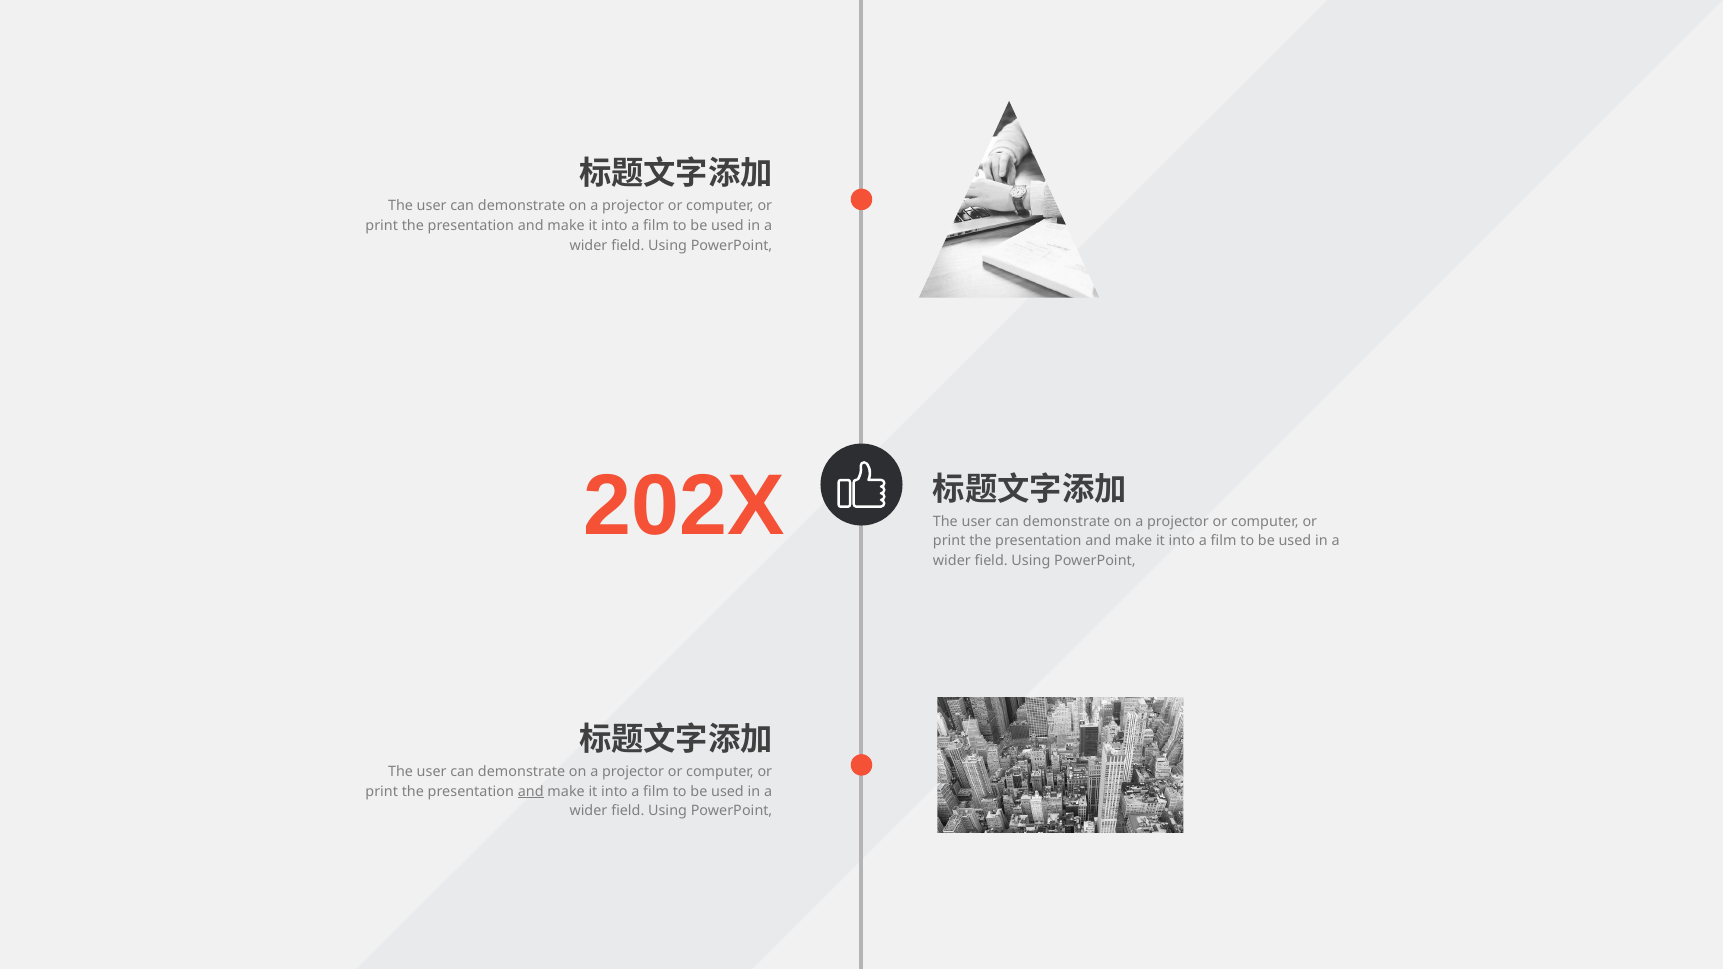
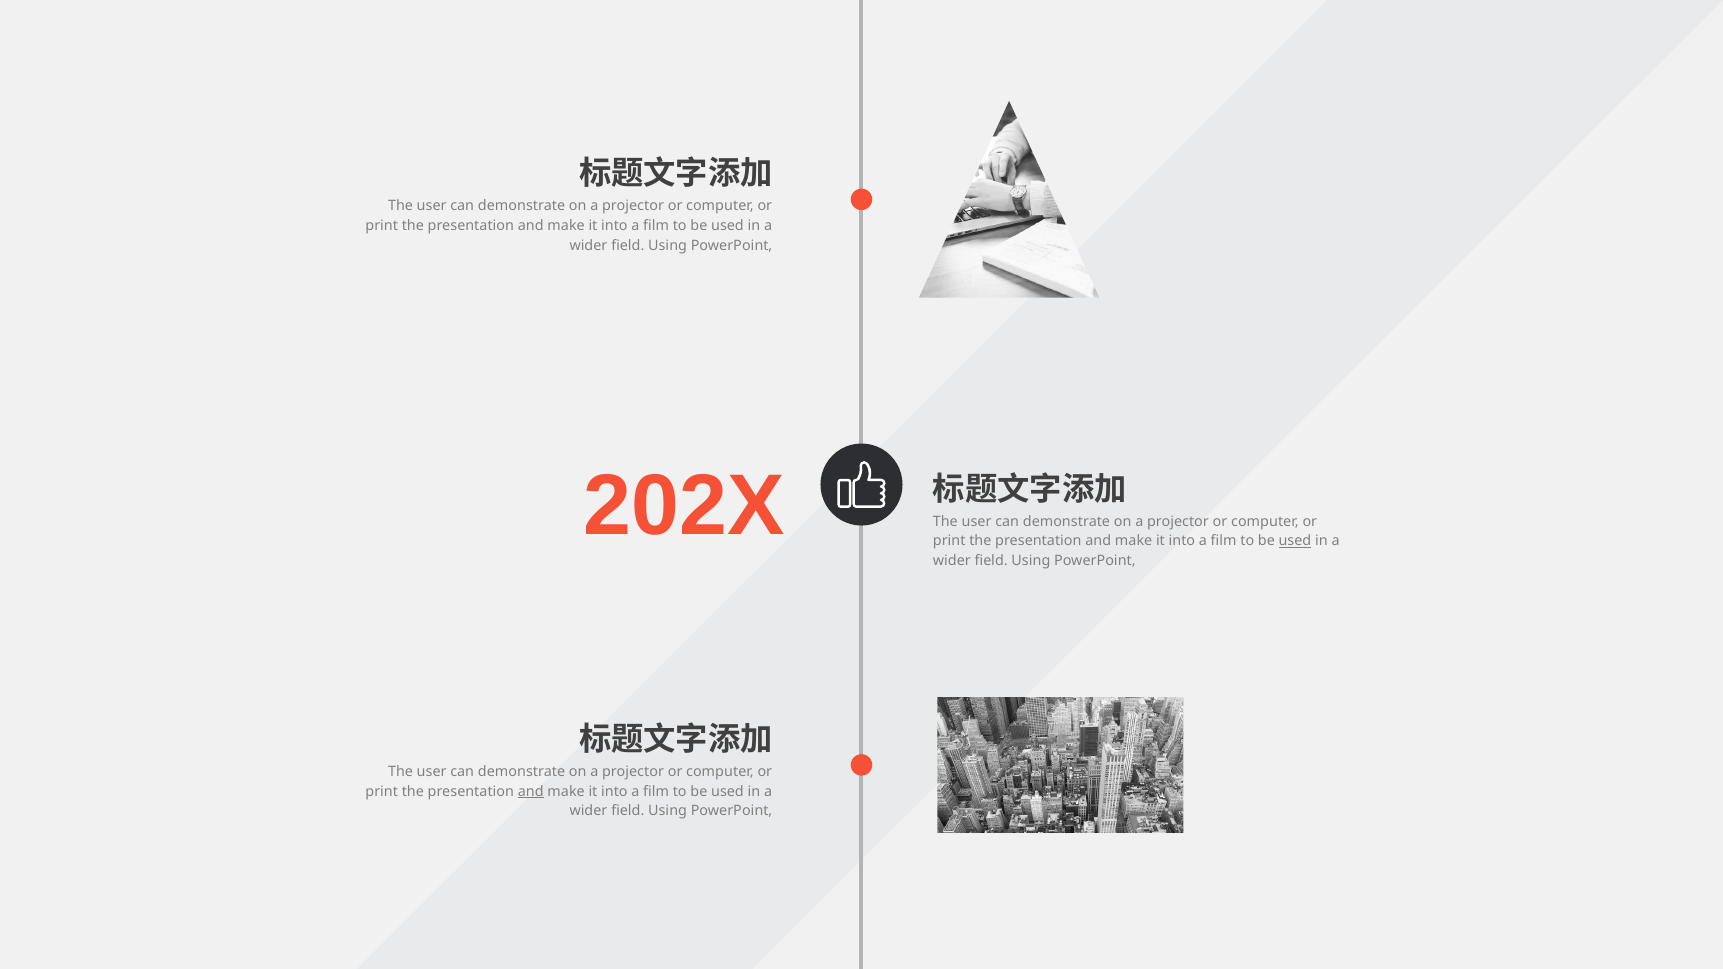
used underline: none -> present (1295, 541)
